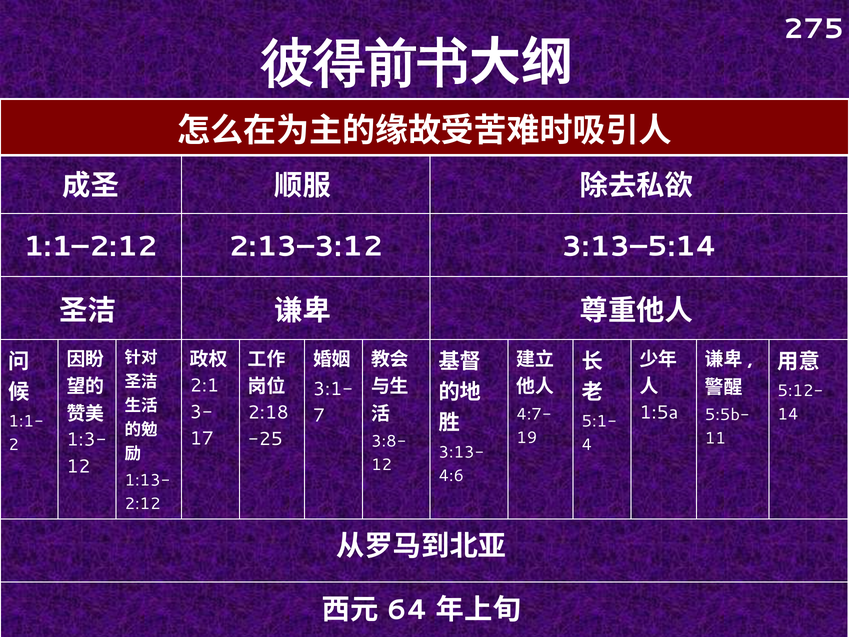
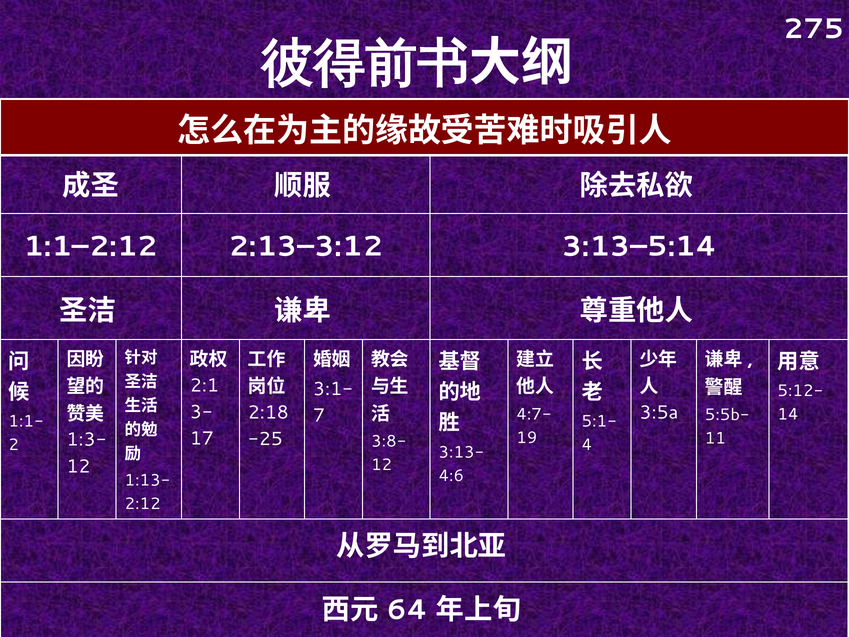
1:5a: 1:5a -> 3:5a (659, 412)
